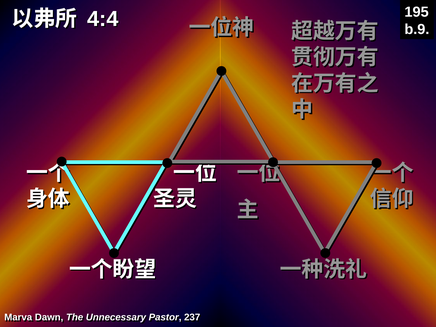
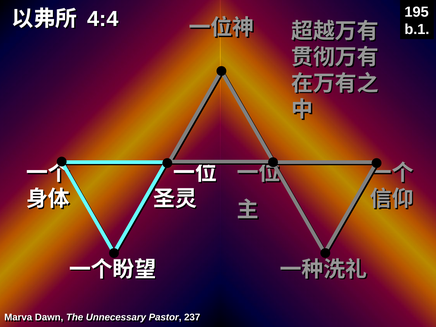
b.9: b.9 -> b.1 (417, 29)
